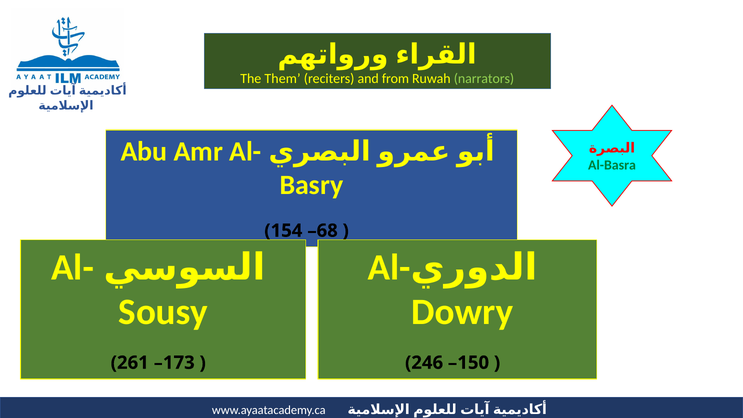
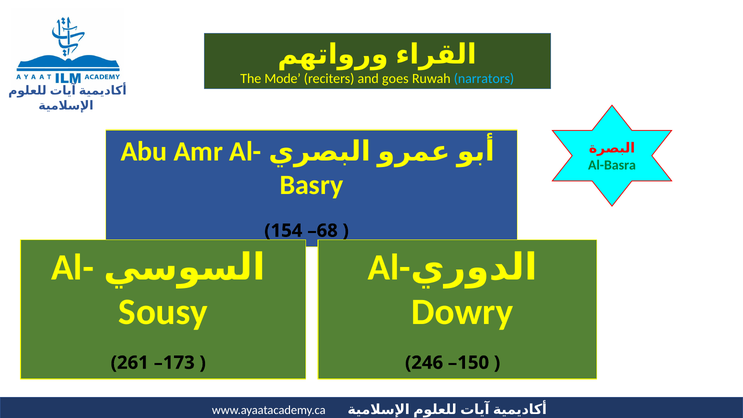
Them: Them -> Mode (283, 79)
from: from -> goes (395, 79)
narrators colour: light green -> light blue (484, 79)
